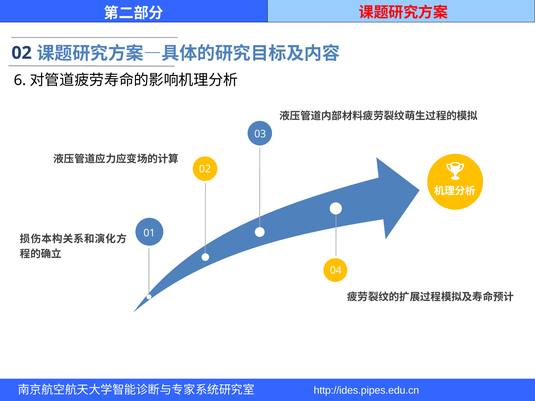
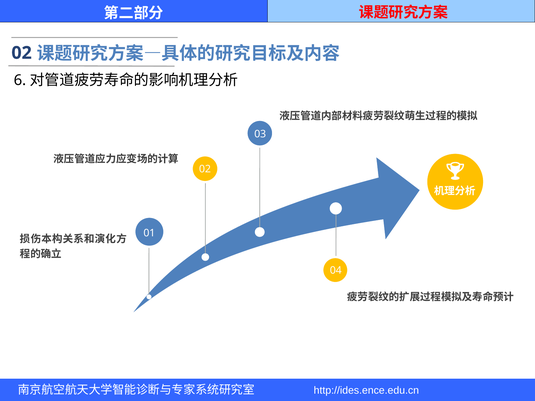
http://ides.pipes.edu.cn: http://ides.pipes.edu.cn -> http://ides.ence.edu.cn (366, 391)
